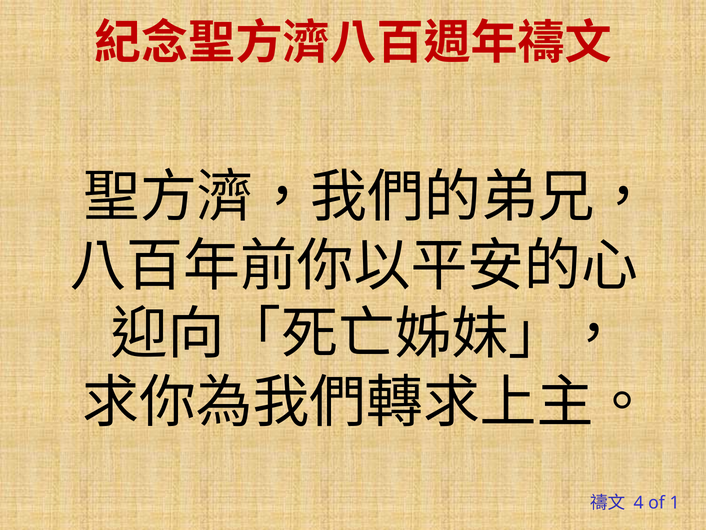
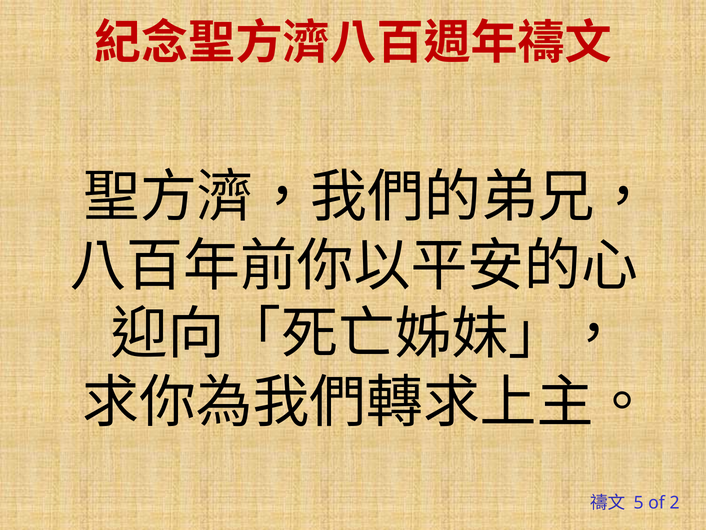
4: 4 -> 5 (639, 502)
1: 1 -> 2 (675, 502)
